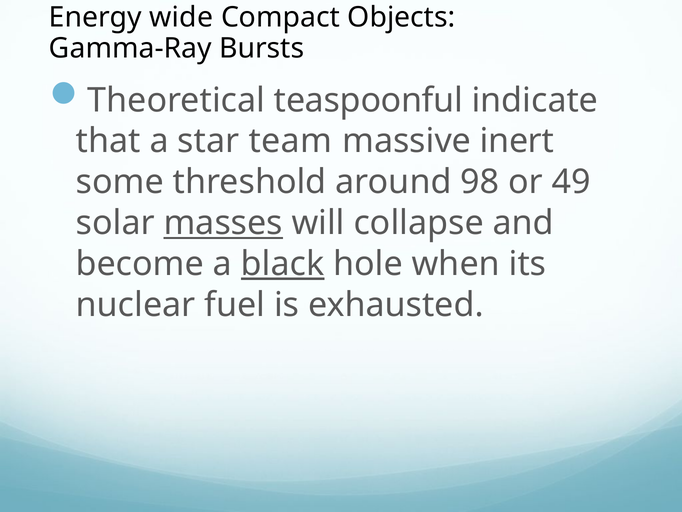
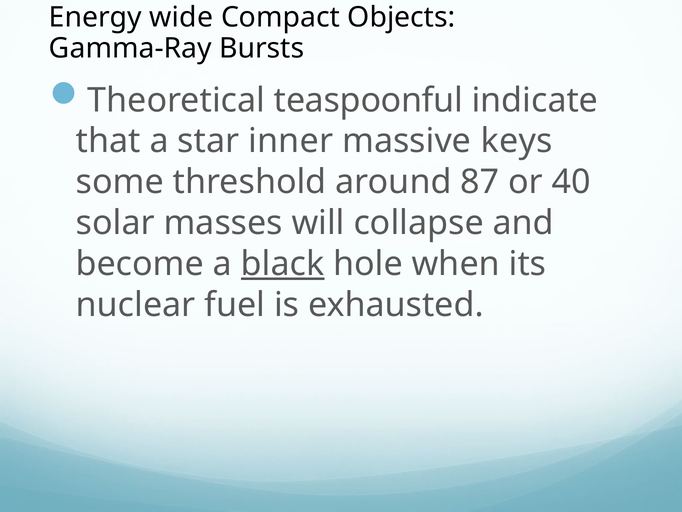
team: team -> inner (291, 141)
inert: inert -> keys (517, 141)
98: 98 -> 87 (480, 182)
49: 49 -> 40 (571, 182)
masses underline: present -> none (223, 223)
